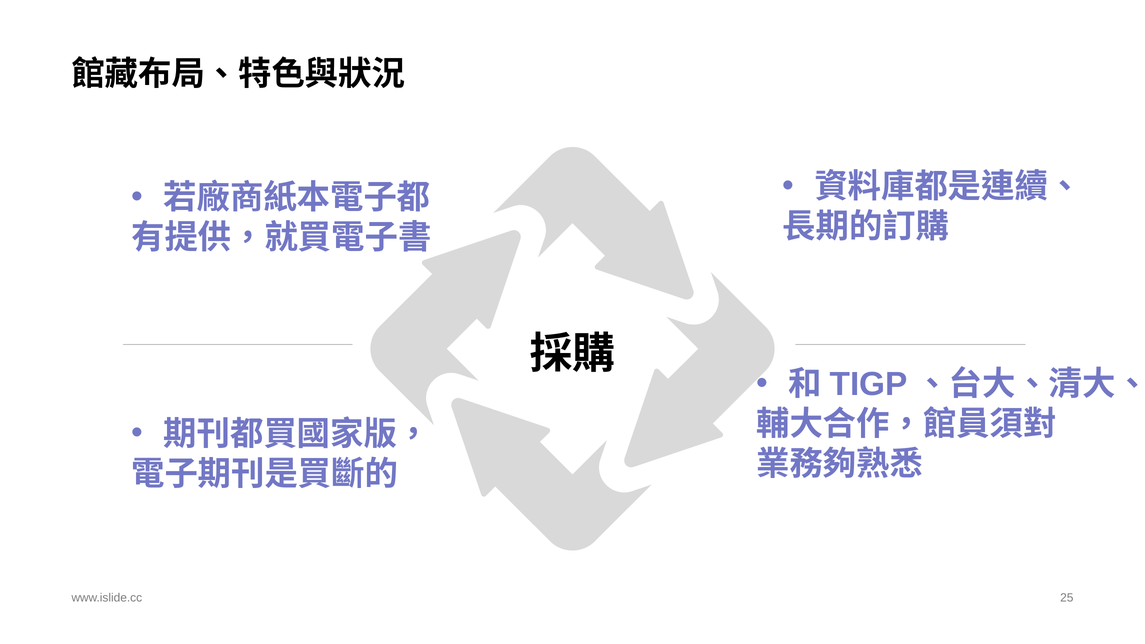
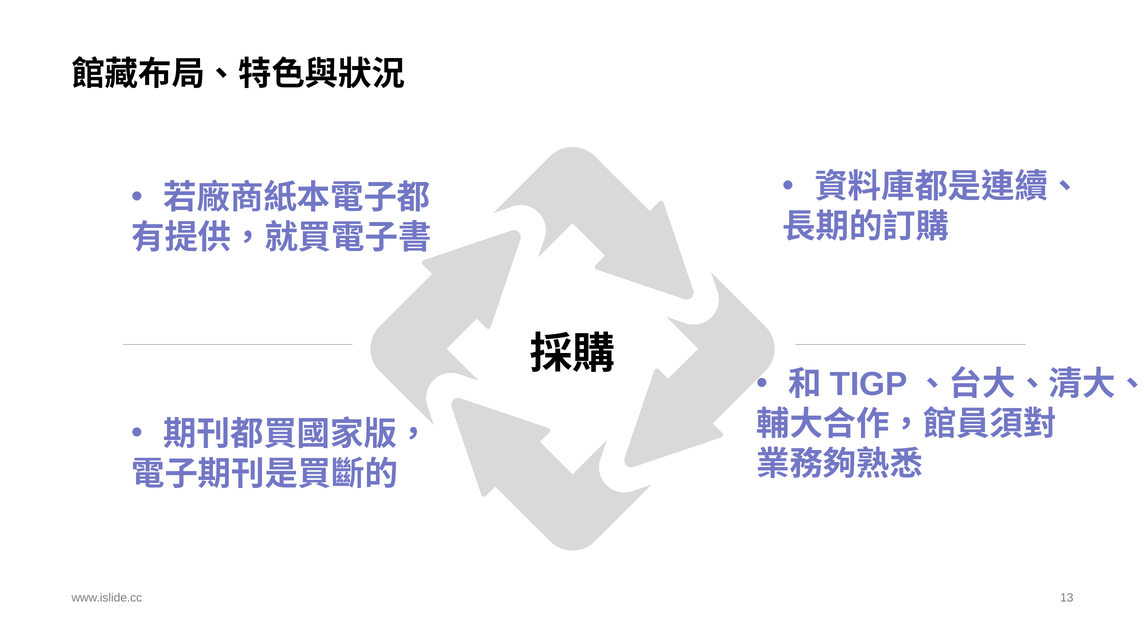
25: 25 -> 13 (1067, 598)
